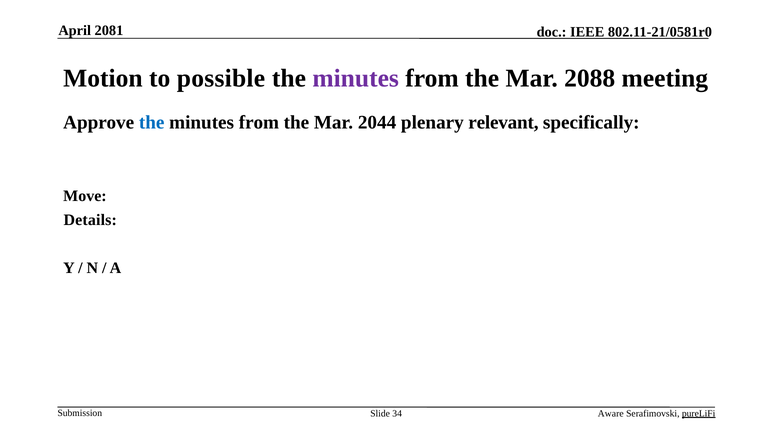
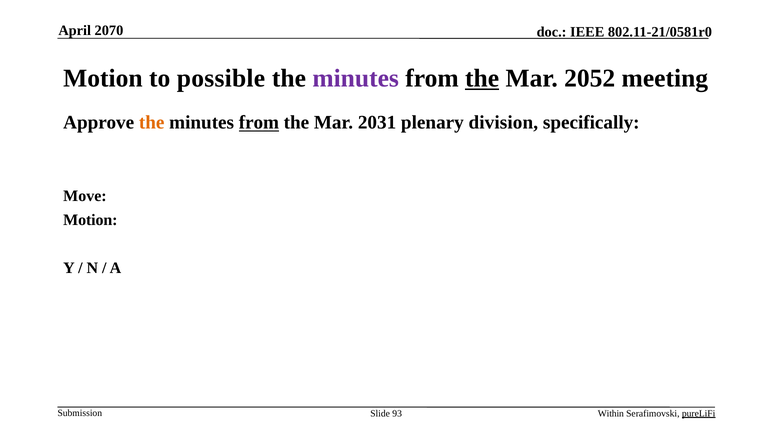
2081: 2081 -> 2070 (109, 30)
the underline: none -> present (482, 78)
2088: 2088 -> 2052 (590, 78)
the colour: blue -> orange (152, 123)
from underline: none -> present (259, 123)
2044: 2044 -> 2031 (377, 123)
relevant: relevant -> division (503, 123)
Details: Details -> Motion (90, 220)
34: 34 -> 93 (397, 413)
Aware: Aware -> Within (611, 413)
